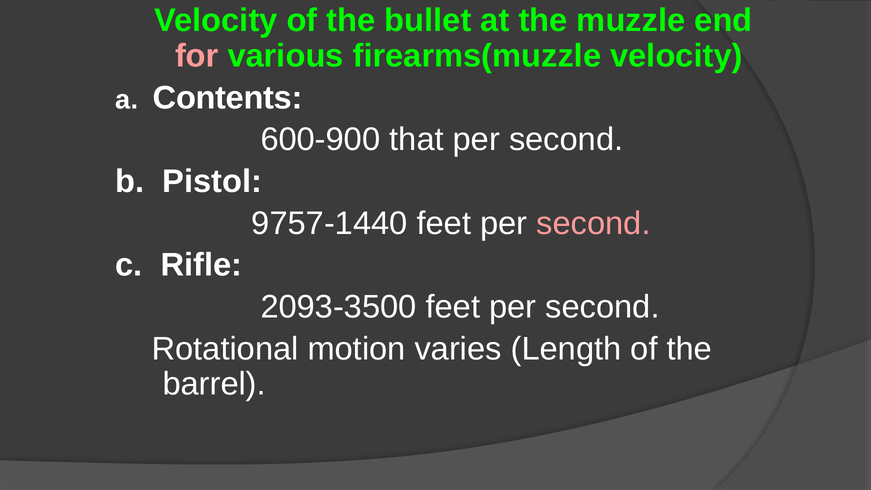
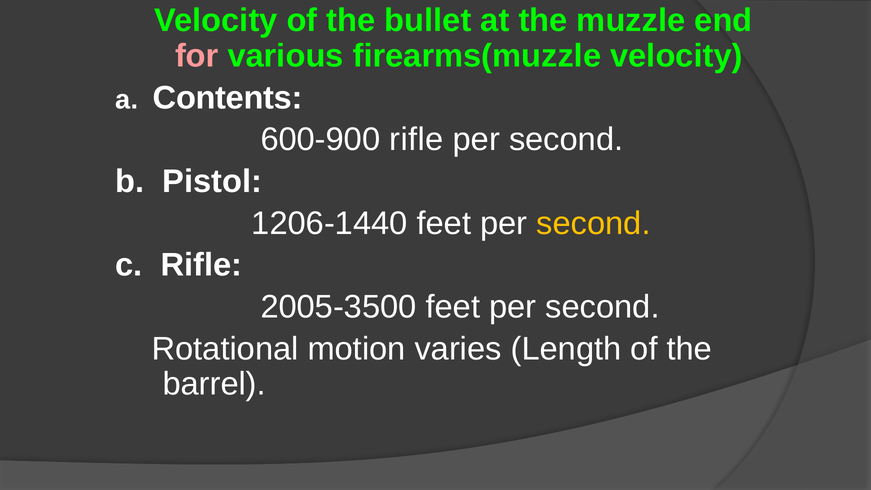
600-900 that: that -> rifle (416, 140)
9757-1440: 9757-1440 -> 1206-1440 (330, 223)
second colour: pink -> yellow (593, 223)
2093-3500: 2093-3500 -> 2005-3500 (339, 307)
